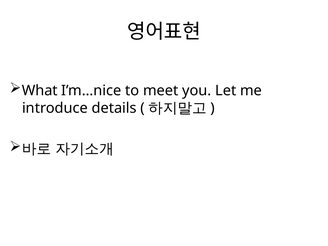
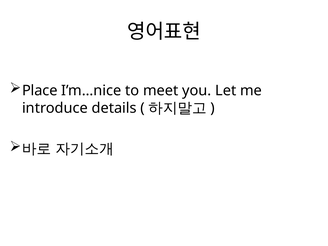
What: What -> Place (40, 91)
